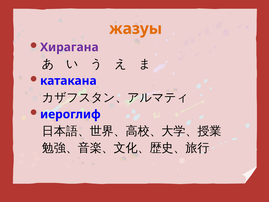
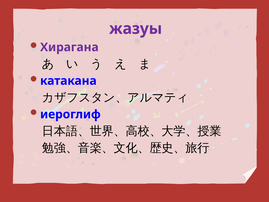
жазуы colour: orange -> purple (136, 29)
